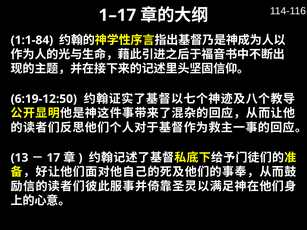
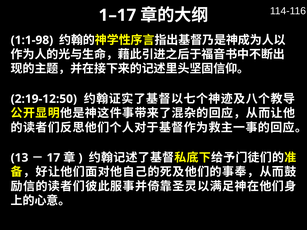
1:1-84: 1:1-84 -> 1:1-98 (32, 40)
6:19-12:50: 6:19-12:50 -> 2:19-12:50 (44, 99)
